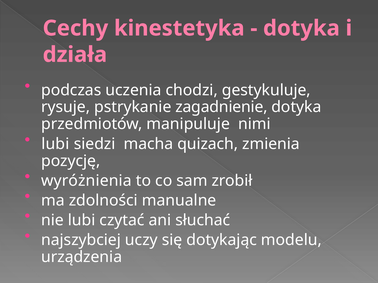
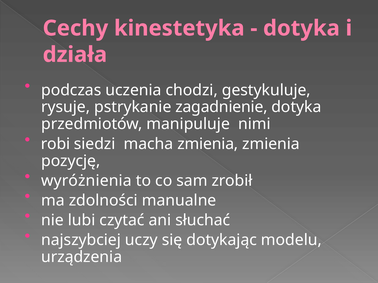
lubi: lubi -> robi (56, 144)
macha quizach: quizach -> zmienia (208, 144)
